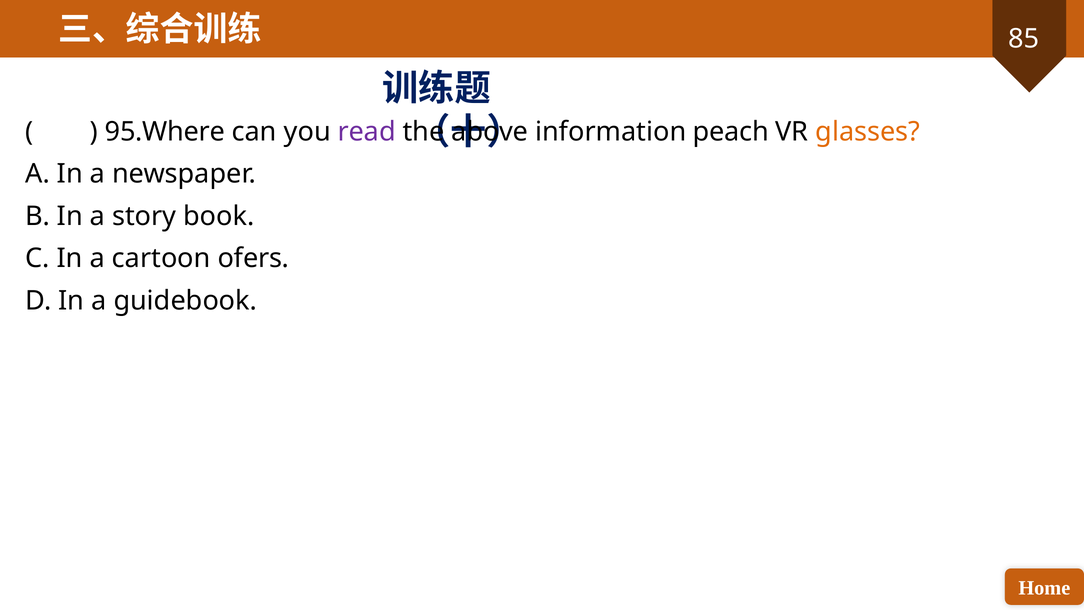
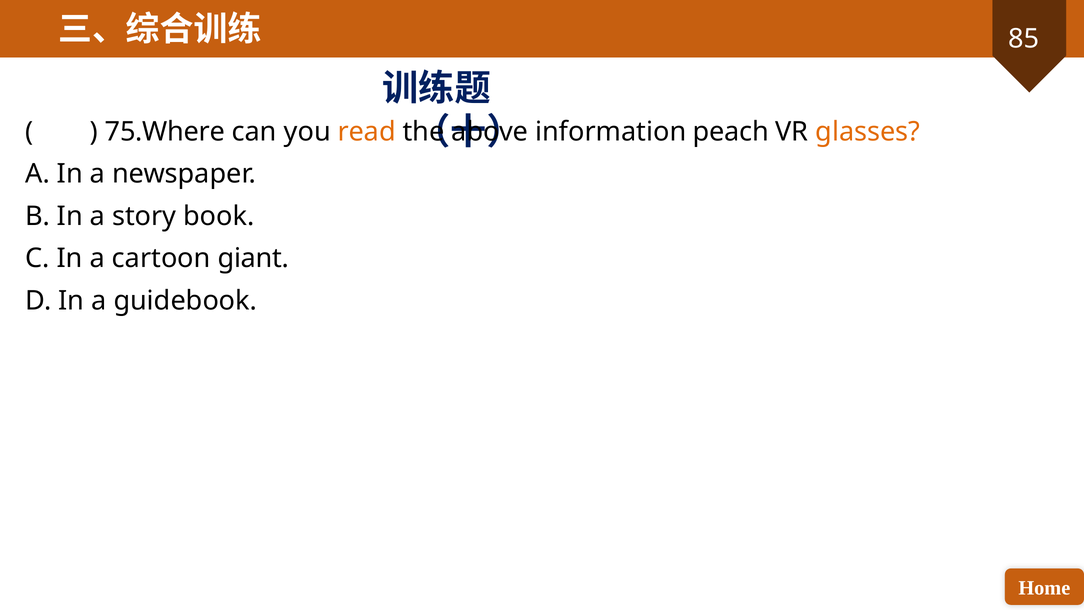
95.Where: 95.Where -> 75.Where (165, 132)
read colour: purple -> orange (367, 132)
ofers: ofers -> giant (253, 258)
